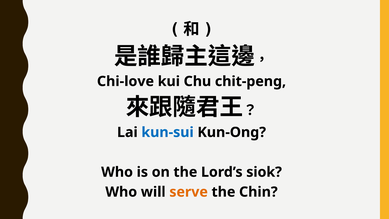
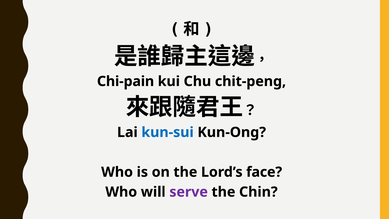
Chi-love: Chi-love -> Chi-pain (126, 81)
siok: siok -> face (264, 172)
serve colour: orange -> purple (189, 192)
